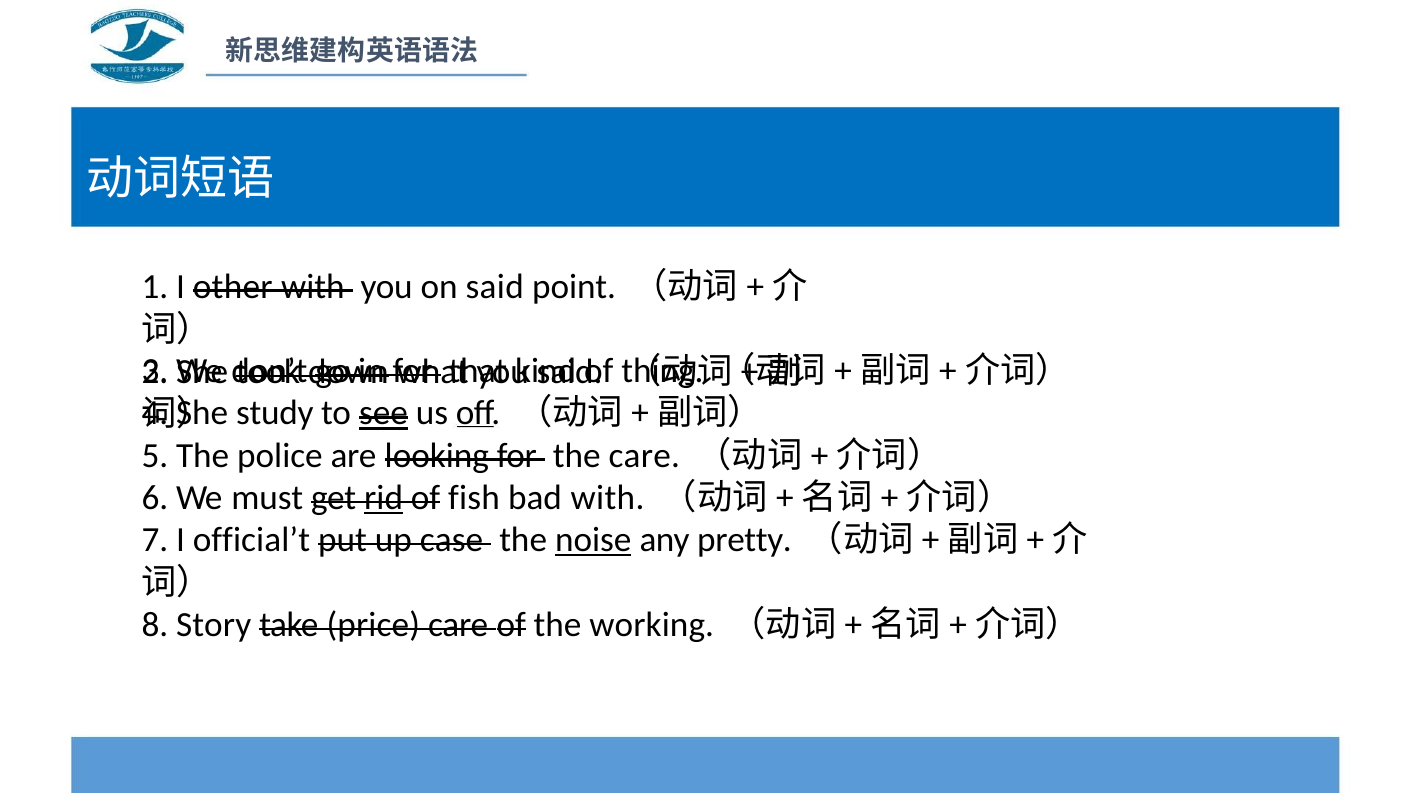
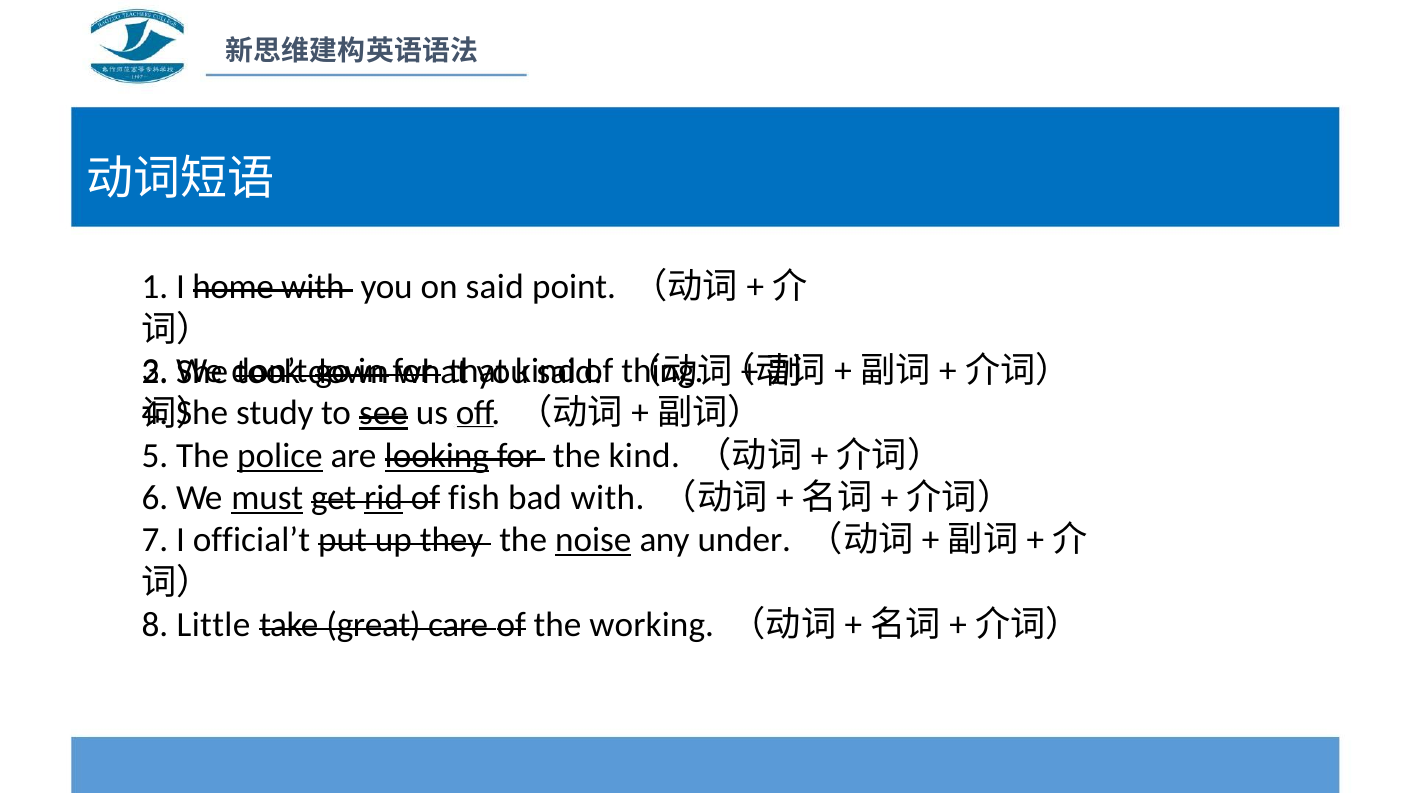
other: other -> home (233, 286)
police underline: none -> present (280, 455)
looking underline: none -> present (437, 455)
the care: care -> kind (644, 455)
must underline: none -> present (267, 498)
case: case -> they (452, 540)
pretty: pretty -> under (744, 540)
Story: Story -> Little (214, 624)
price: price -> great (374, 624)
